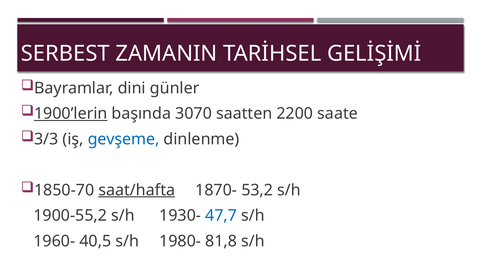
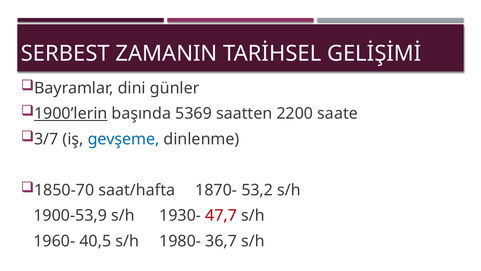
3070: 3070 -> 5369 (194, 113)
3/3: 3/3 -> 3/7 (46, 139)
saat/hafta underline: present -> none (137, 190)
1900-55,2: 1900-55,2 -> 1900-53,9 (70, 215)
47,7 colour: blue -> red (221, 215)
81,8: 81,8 -> 36,7 (221, 241)
